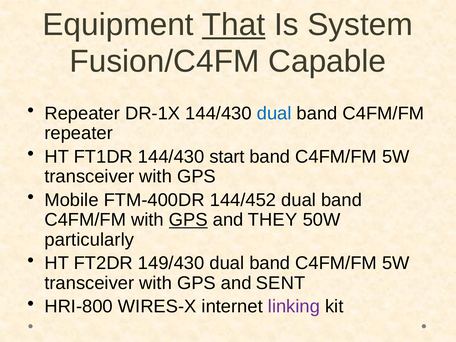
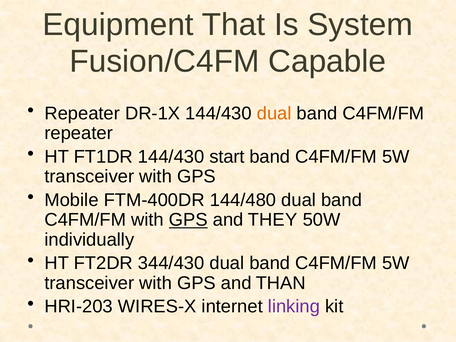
That underline: present -> none (234, 25)
dual colour: blue -> orange (274, 113)
144/452: 144/452 -> 144/480 (243, 200)
particularly: particularly -> individually (89, 240)
149/430: 149/430 -> 344/430 (171, 263)
SENT: SENT -> THAN (281, 283)
HRI-800: HRI-800 -> HRI-203 (79, 306)
